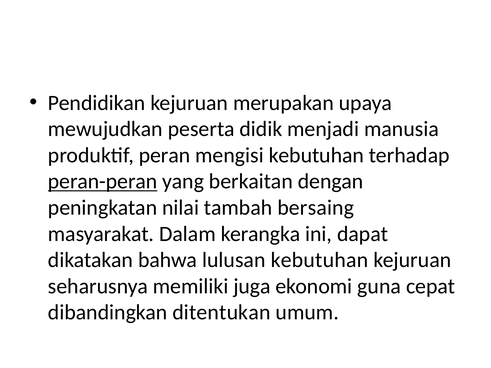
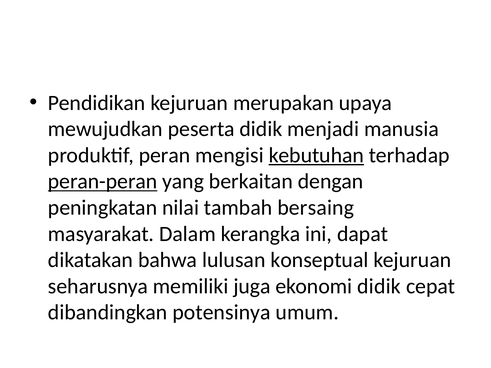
kebutuhan underline: none -> present (316, 155)
lulusan kebutuhan: kebutuhan -> konseptual (320, 260)
ekonomi guna: guna -> didik (379, 286)
ditentukan: ditentukan -> potensinya (221, 313)
